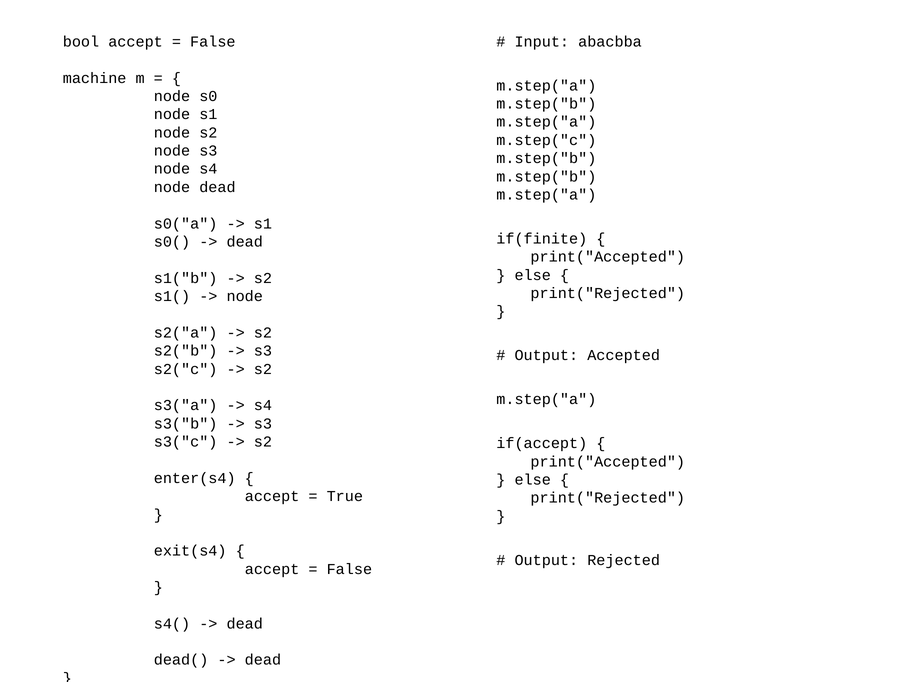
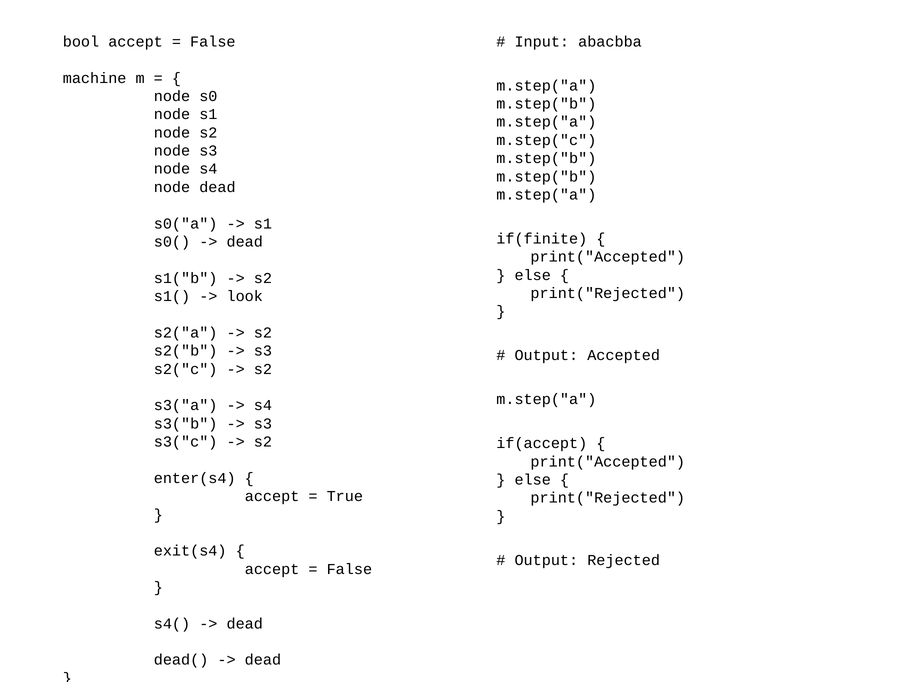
node: node -> look (245, 296)
